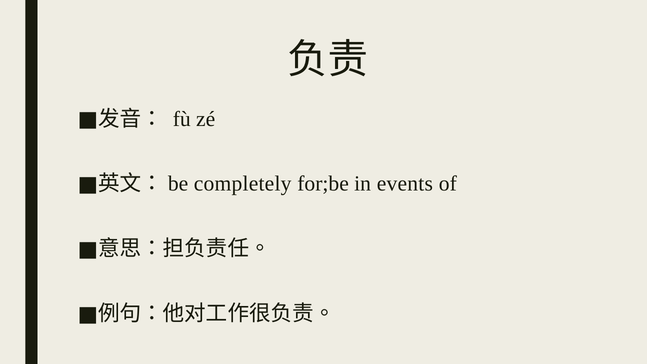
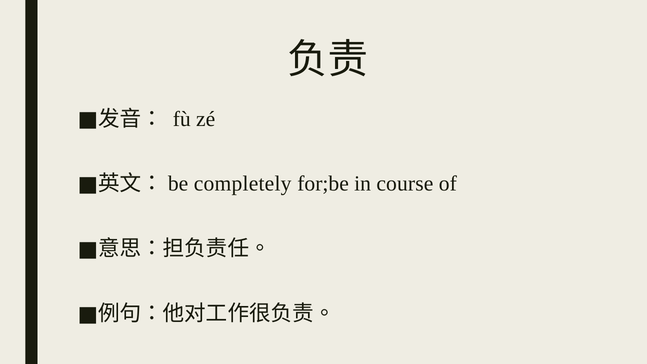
events: events -> course (405, 184)
